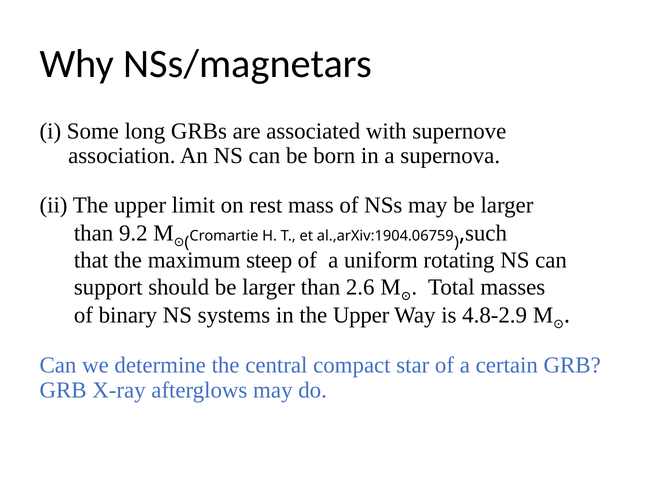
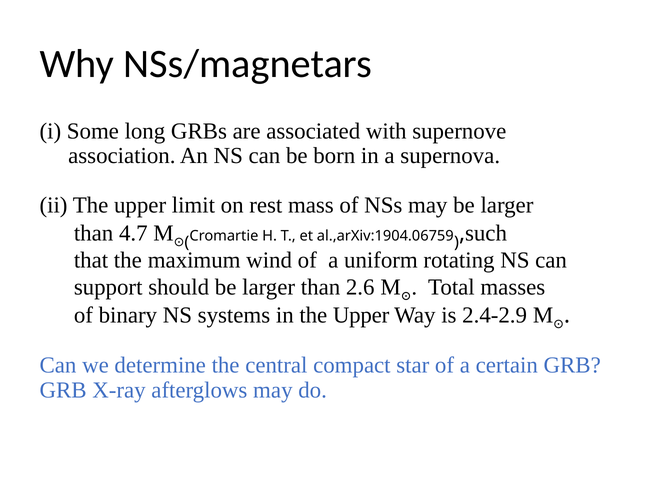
9.2: 9.2 -> 4.7 (133, 233)
steep: steep -> wind (269, 260)
4.8-2.9: 4.8-2.9 -> 2.4-2.9 (495, 315)
